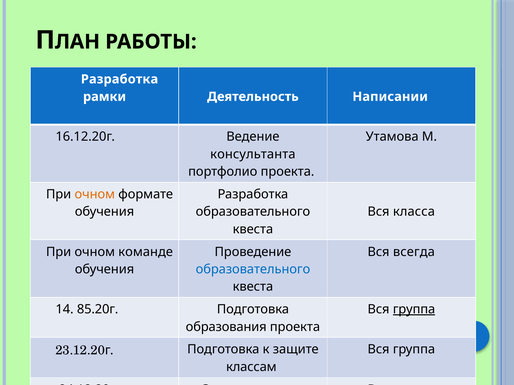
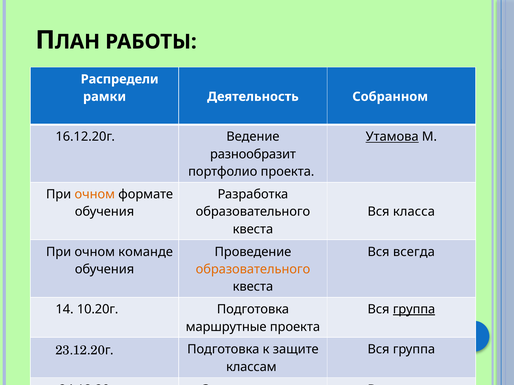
Разработка: Разработка -> Распредели (120, 79)
Написании: Написании -> Собранном (390, 97)
Утамова underline: none -> present (392, 137)
консультанта: консультанта -> разнообразит (253, 154)
образовательного colour: blue -> orange (253, 270)
85.20г: 85.20г -> 10.20г (98, 310)
образования: образования -> маршрутные (226, 327)
